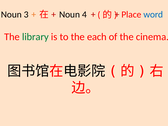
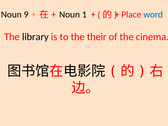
3: 3 -> 9 (26, 15)
4: 4 -> 1 (84, 15)
library colour: green -> black (35, 37)
each: each -> their (97, 37)
